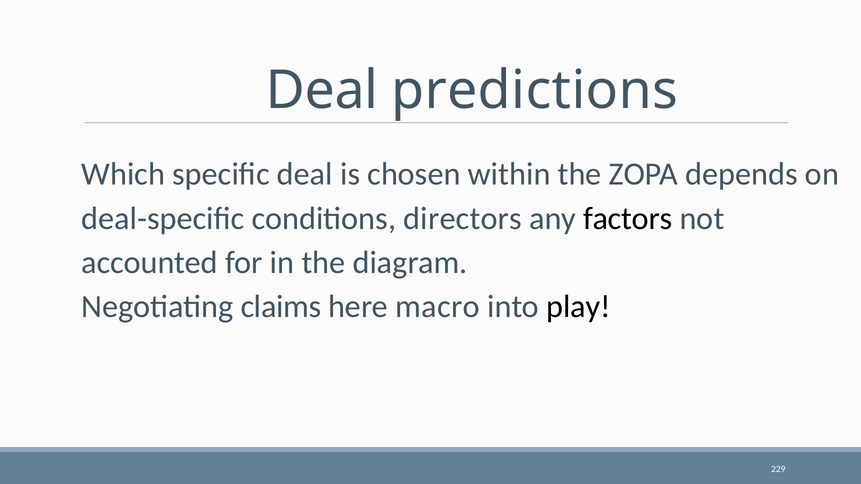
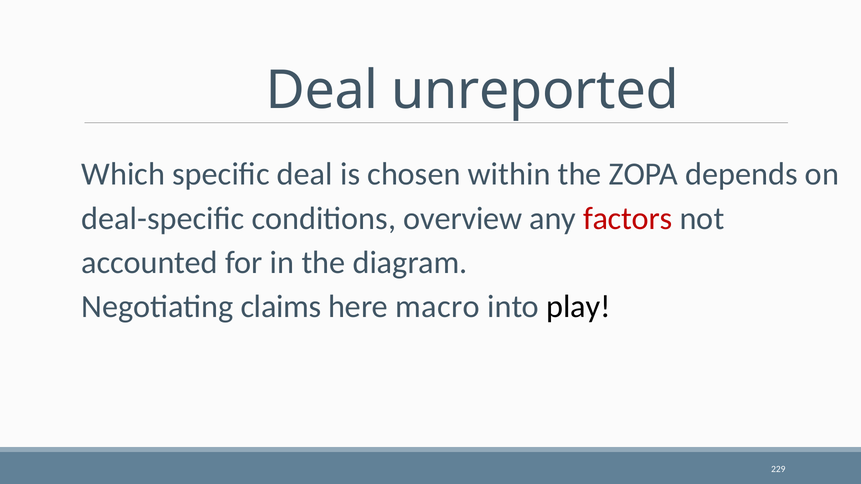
predictions: predictions -> unreported (535, 91)
directors: directors -> overview (463, 219)
factors colour: black -> red (628, 219)
